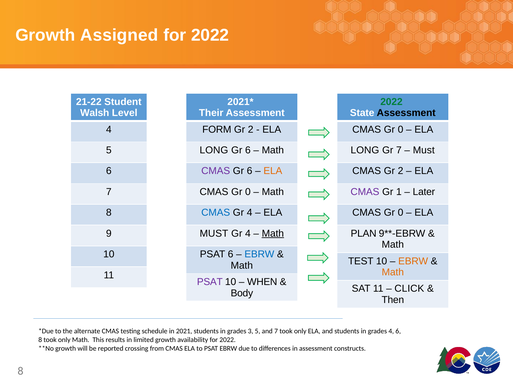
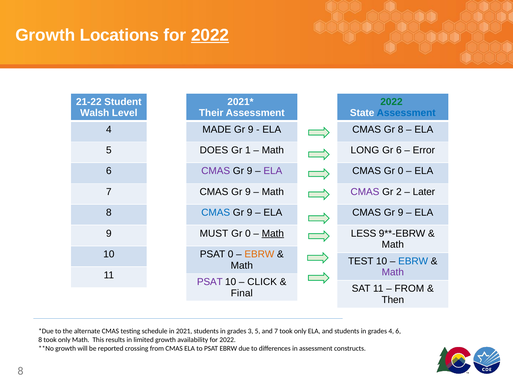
Assigned: Assigned -> Locations (119, 35)
2022 underline: none -> present (210, 35)
Assessment colour: black -> blue (406, 113)
FORM: FORM -> MADE (217, 129)
2: 2 -> 9 (251, 129)
0: 0 -> 8 (401, 129)
LONG: LONG -> DOES (214, 150)
6: 6 -> 1 (248, 150)
Gr 7: 7 -> 6 (399, 150)
Must: Must -> Error (424, 150)
6: 6 -> 9 (250, 171)
ELA colour: orange -> purple (273, 171)
CMAS Gr 2: 2 -> 0 (401, 171)
0: 0 -> 9 (248, 192)
1: 1 -> 2 (399, 192)
4: 4 -> 9 (250, 213)
0: 0 -> 9 (401, 213)
4: 4 -> 0 (248, 233)
PLAN: PLAN -> LESS (364, 233)
PSAT 6: 6 -> 0 (231, 254)
EBRW colour: blue -> orange (259, 254)
EBRW colour: orange -> blue (413, 261)
Math colour: orange -> purple (393, 272)
WHEN: WHEN -> CLICK (262, 282)
CLICK: CLICK -> FROM (409, 288)
Body: Body -> Final (242, 293)
